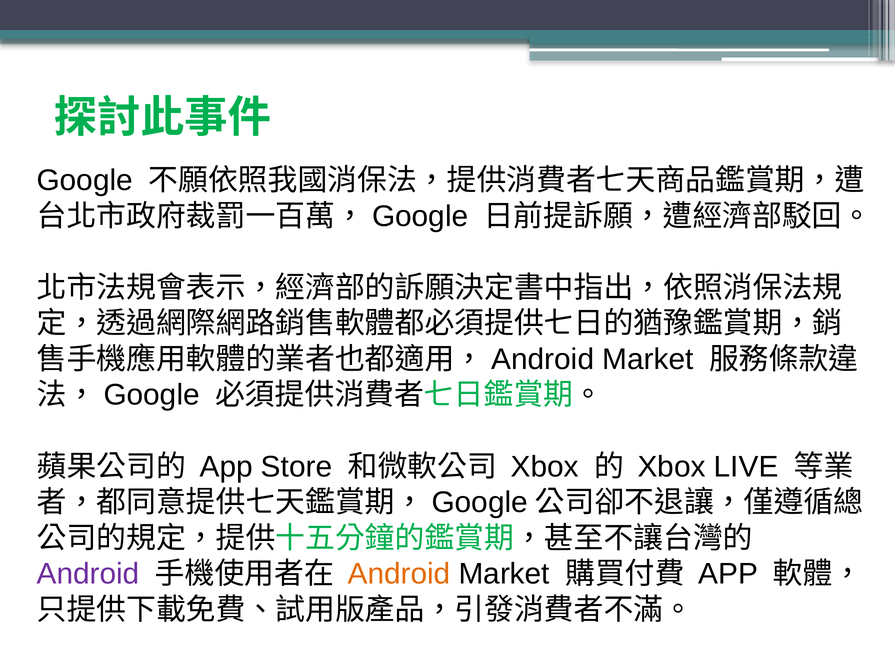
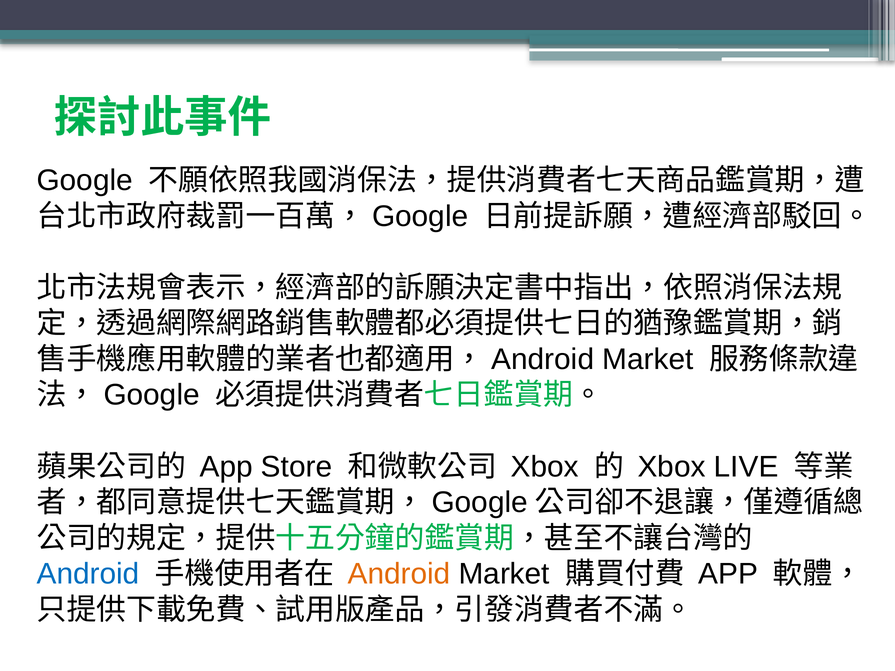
Android colour: purple -> blue (88, 574)
